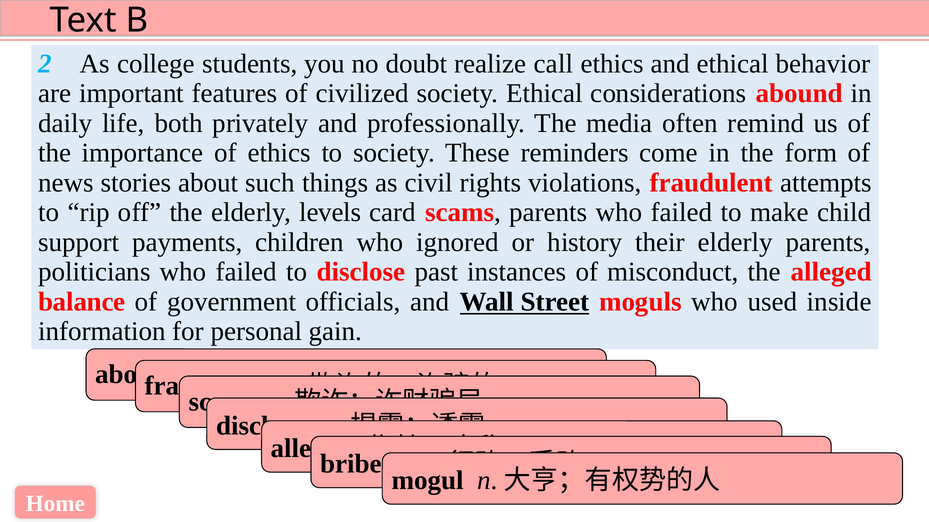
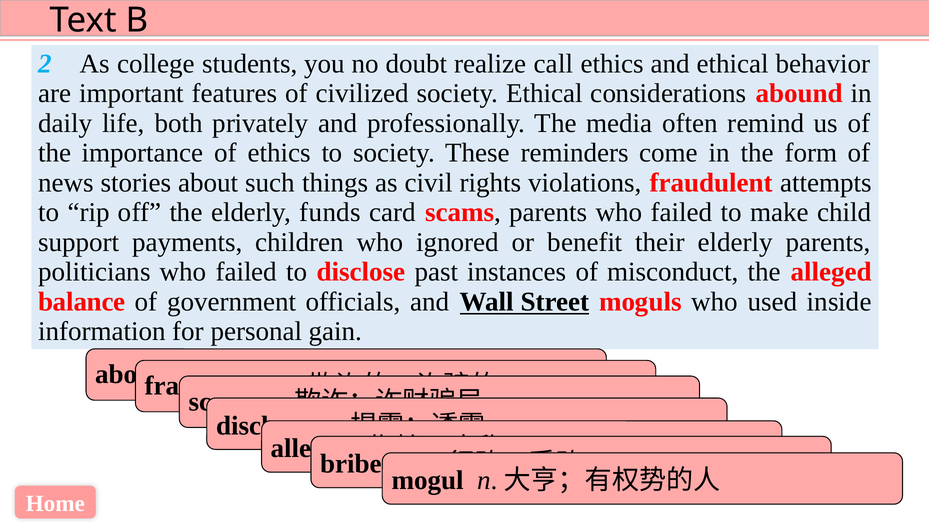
levels: levels -> funds (330, 213)
history: history -> benefit (585, 242)
